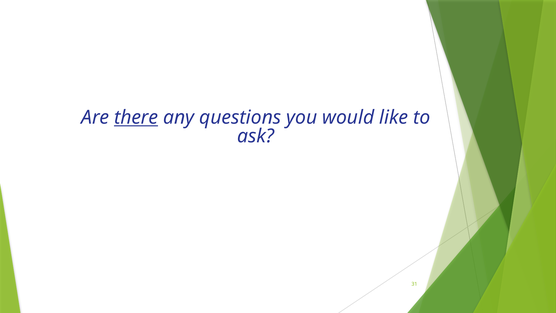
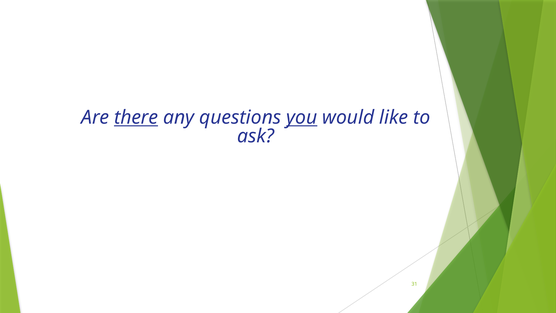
you underline: none -> present (302, 117)
